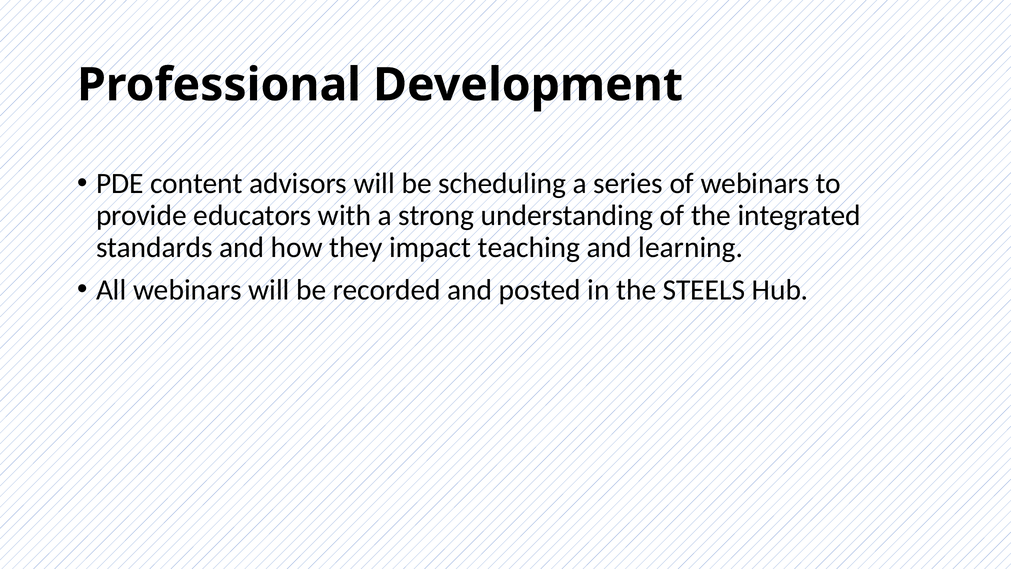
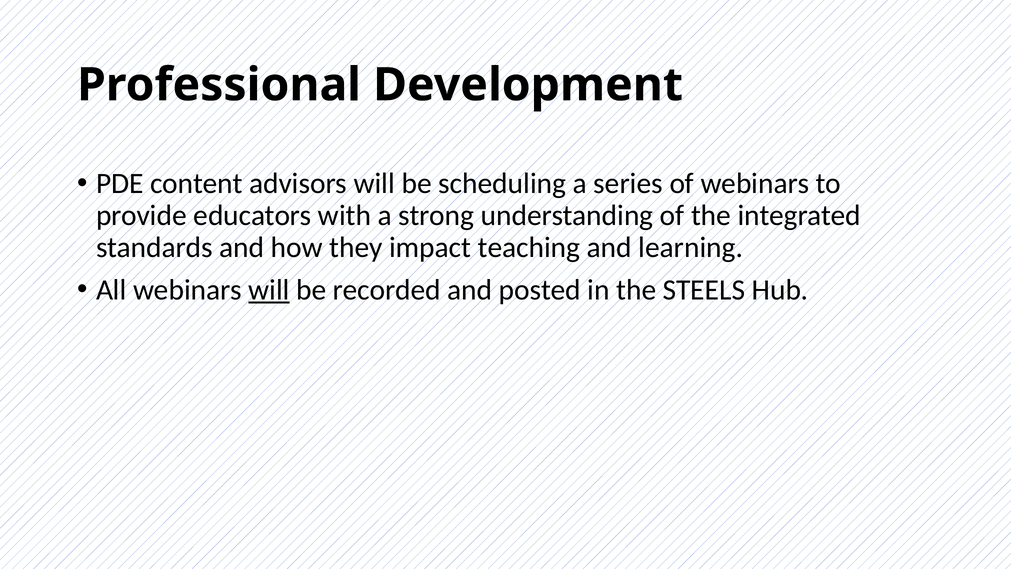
will underline: none -> present (269, 290)
